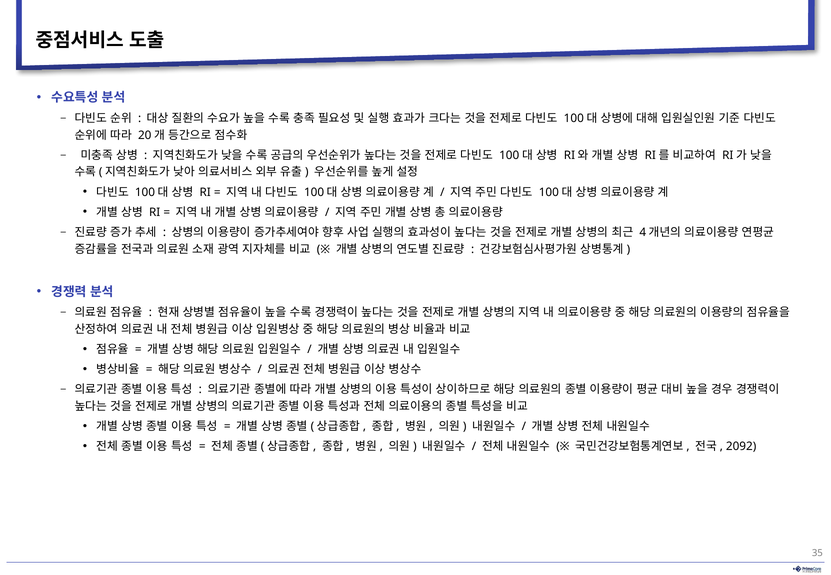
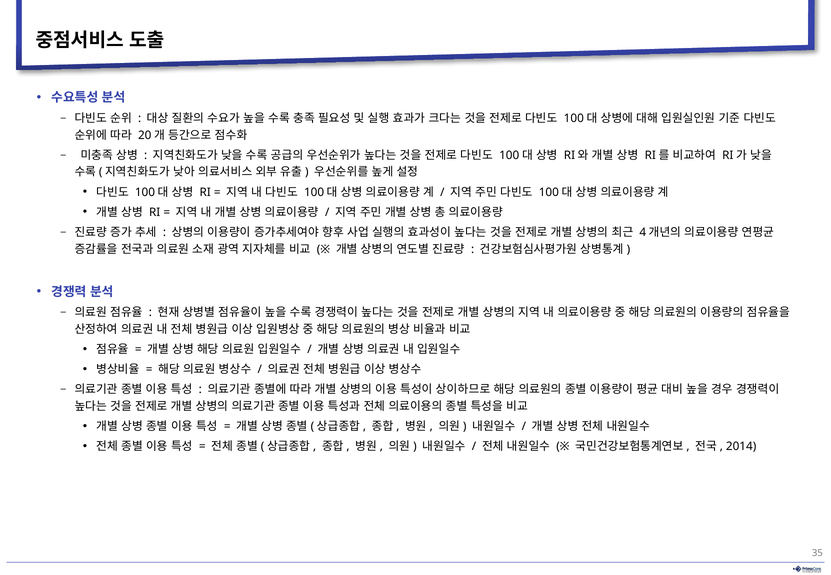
2092: 2092 -> 2014 (741, 447)
